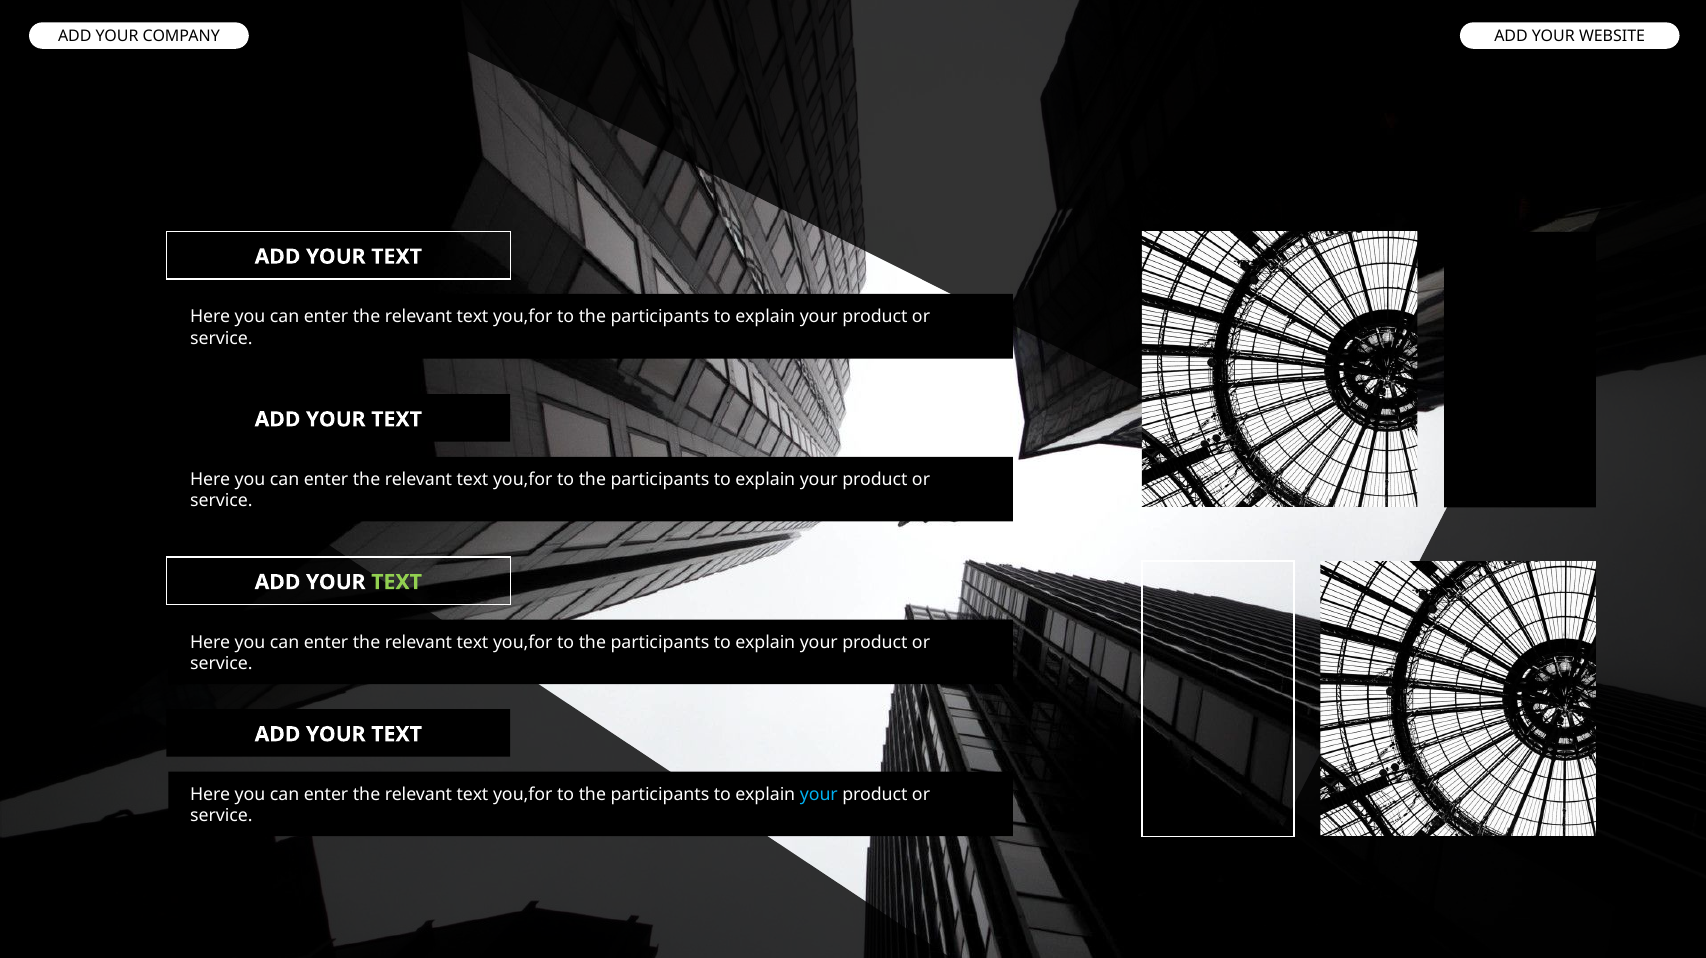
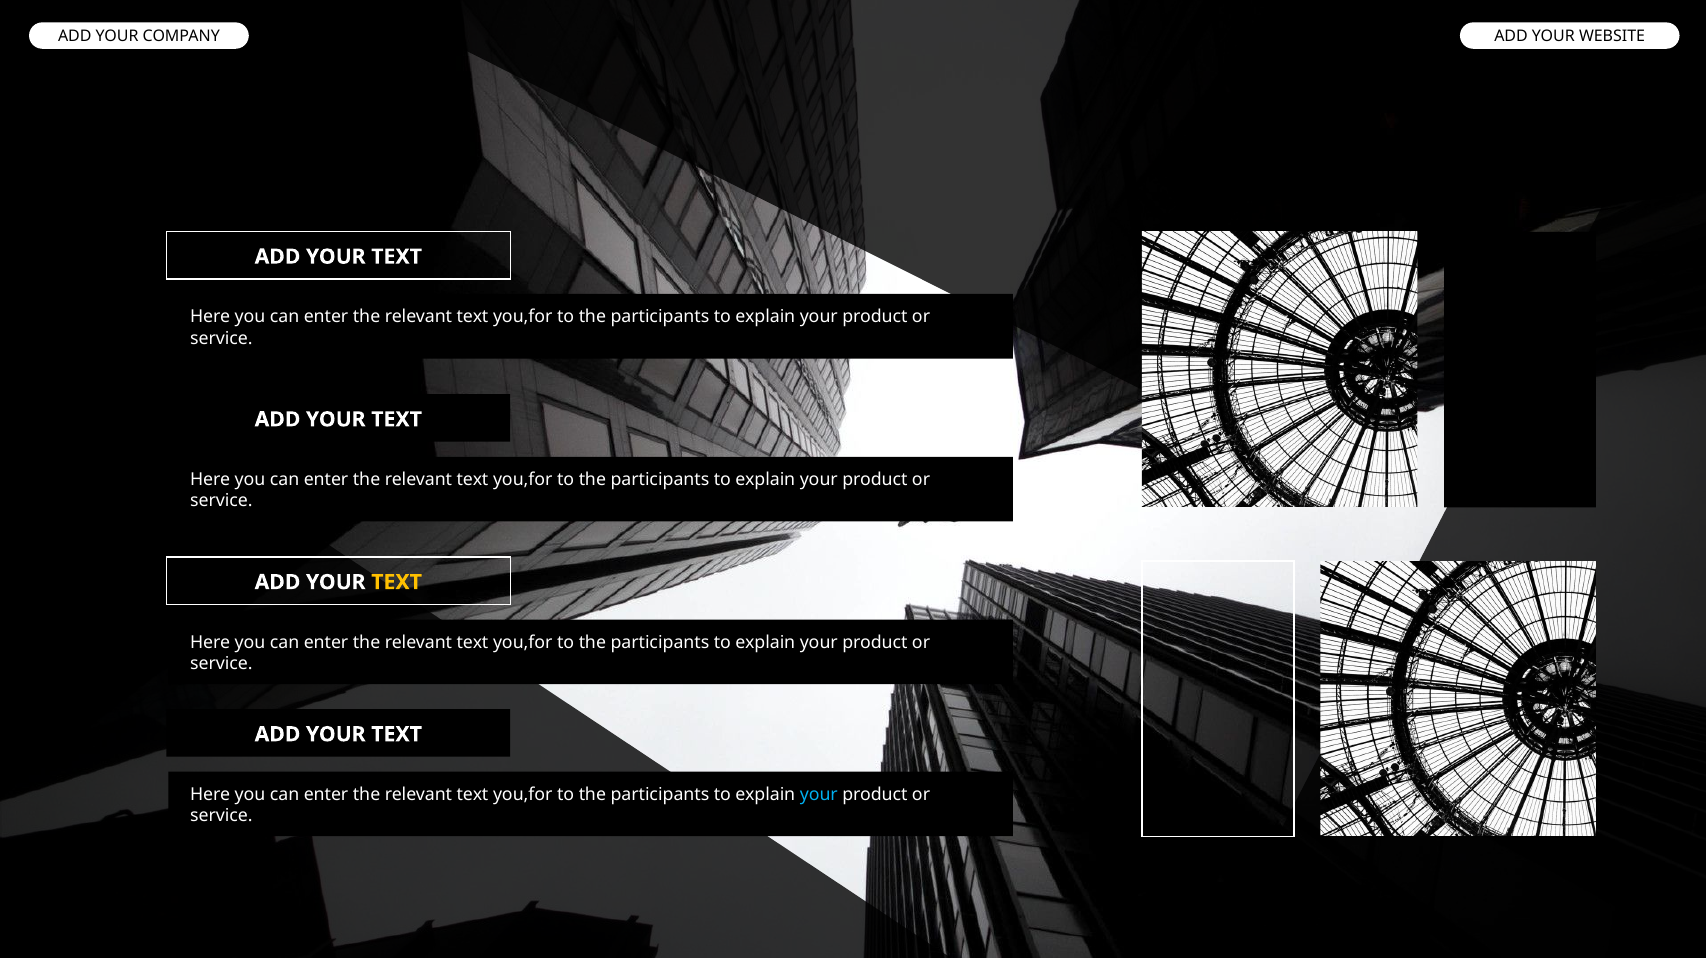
TEXT colour: light green -> yellow (397, 582)
